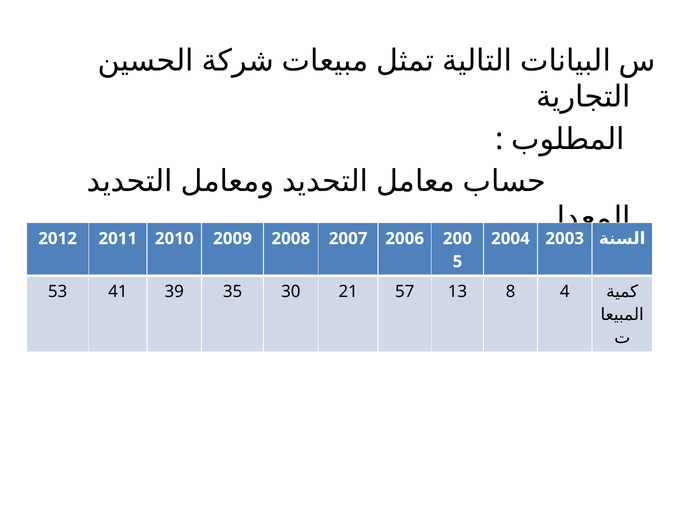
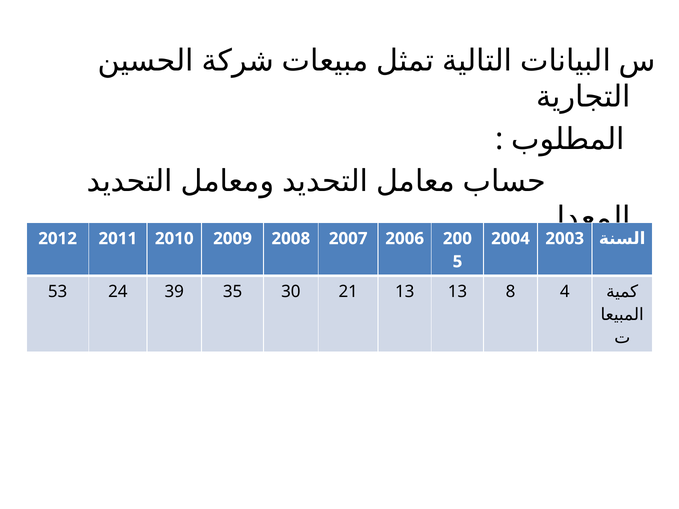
41: 41 -> 24 (118, 292)
21 57: 57 -> 13 (405, 292)
